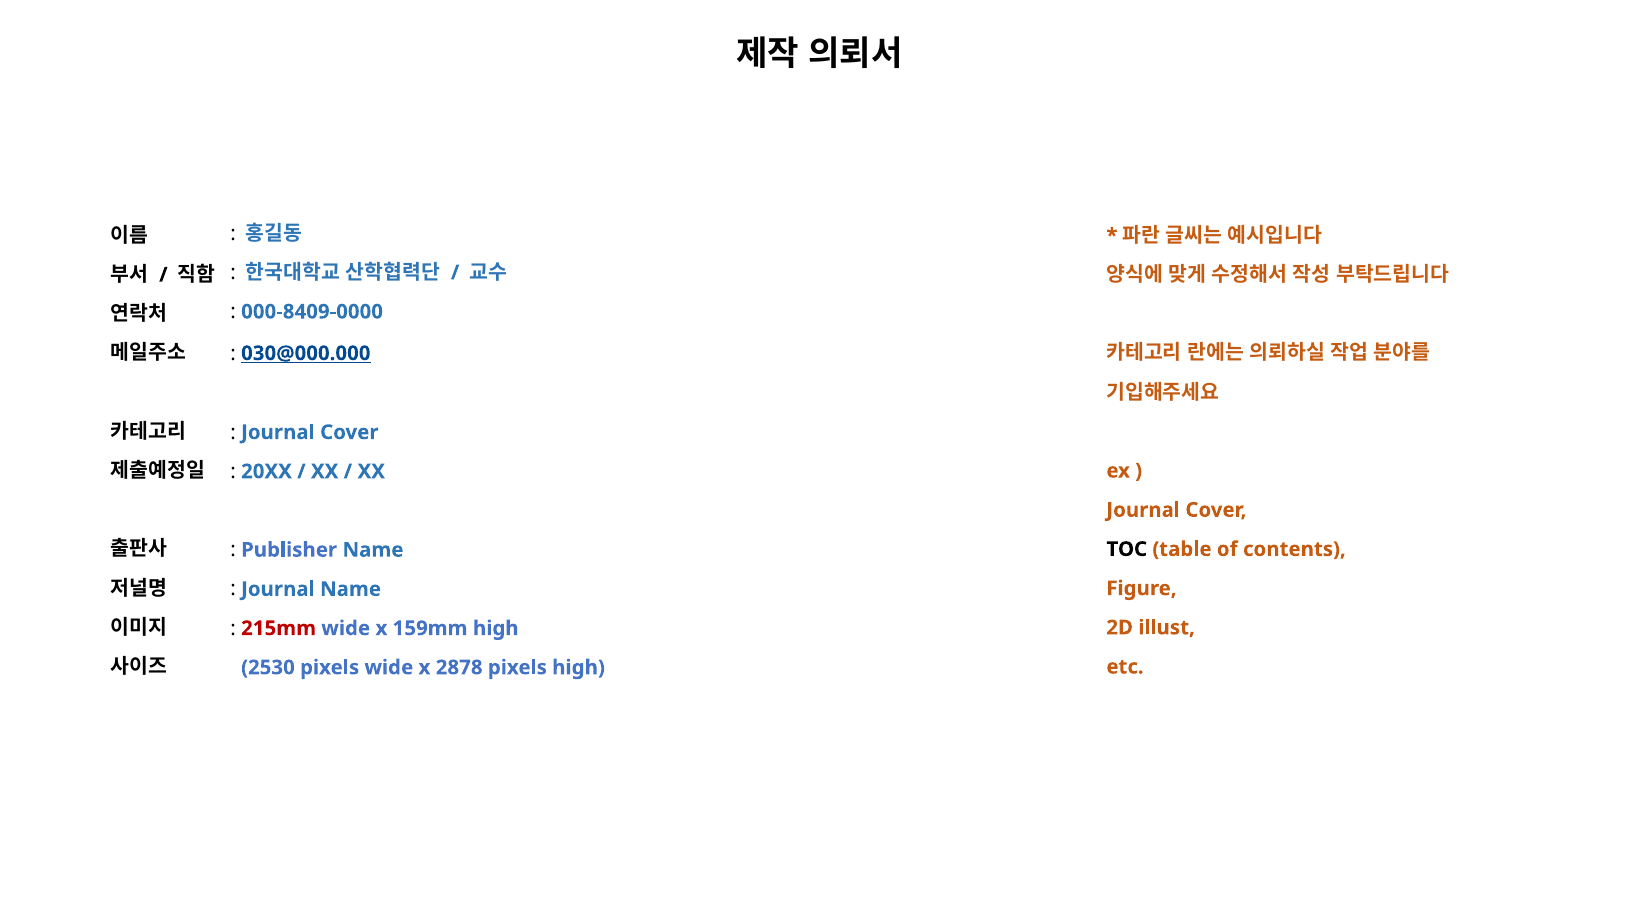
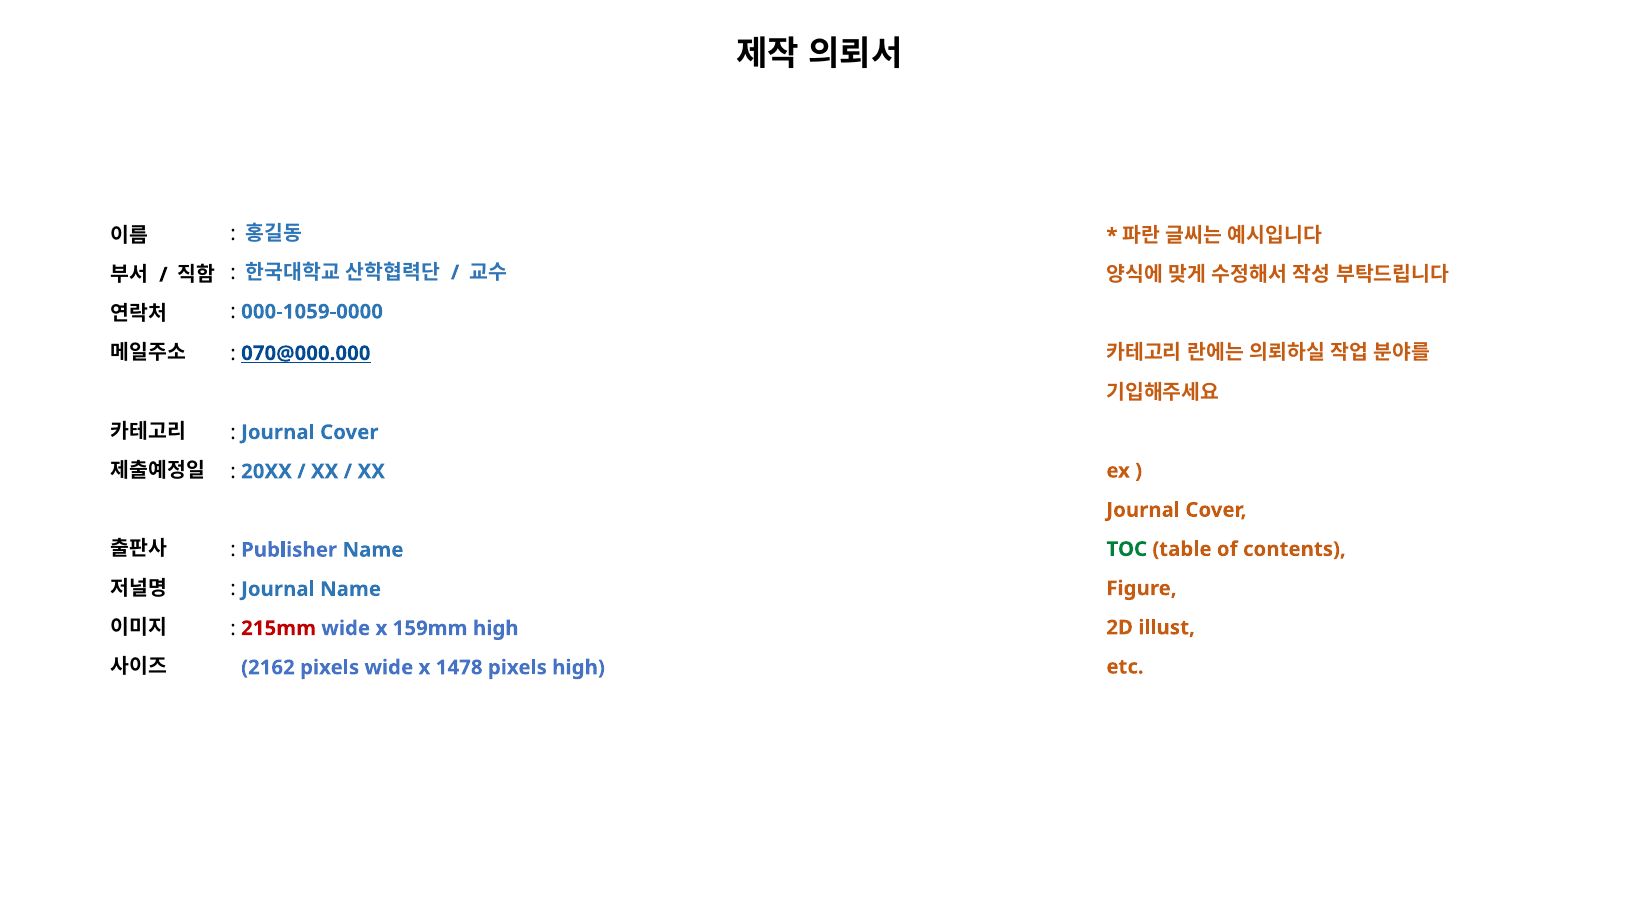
000-8409-0000: 000-8409-0000 -> 000-1059-0000 (312, 312)
030@000.000: 030@000.000 -> 070@000.000 (306, 353)
TOC colour: black -> green (1127, 549)
2530: 2530 -> 2162 (268, 667)
2878: 2878 -> 1478 (459, 667)
